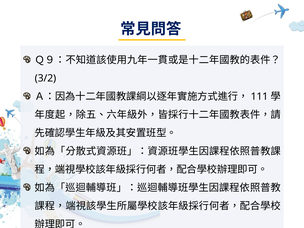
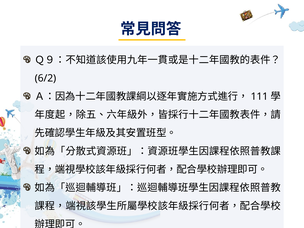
3/2: 3/2 -> 6/2 (45, 78)
